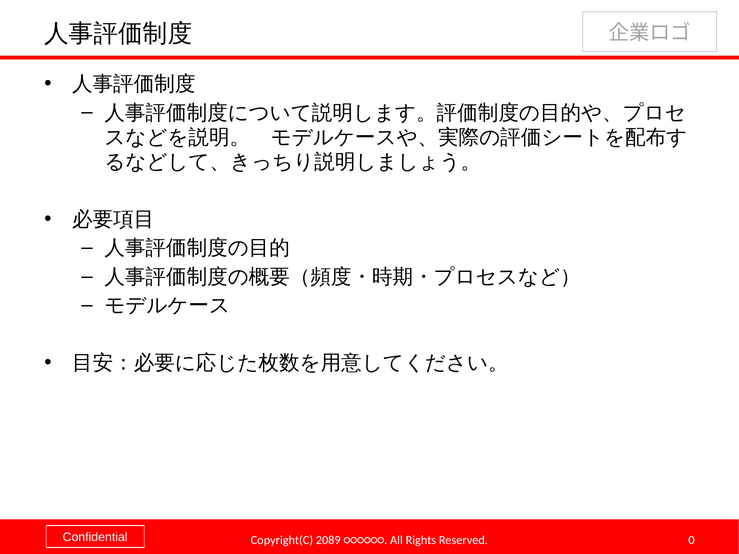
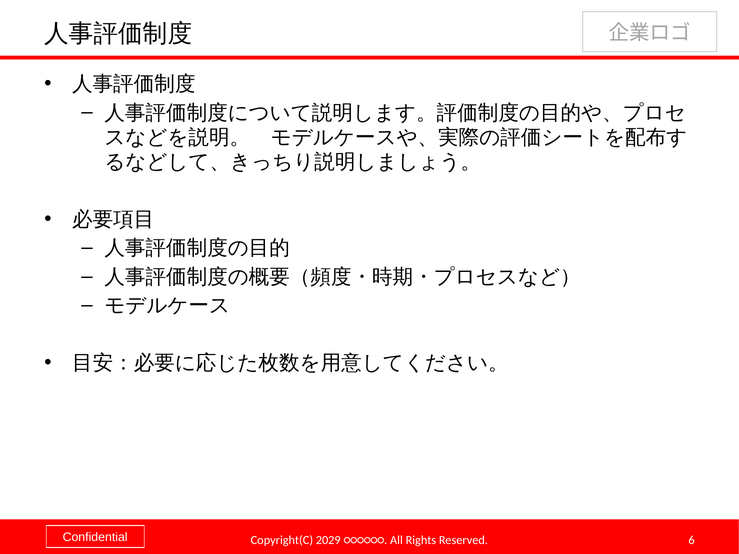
2089: 2089 -> 2029 (328, 540)
0: 0 -> 6 (692, 540)
